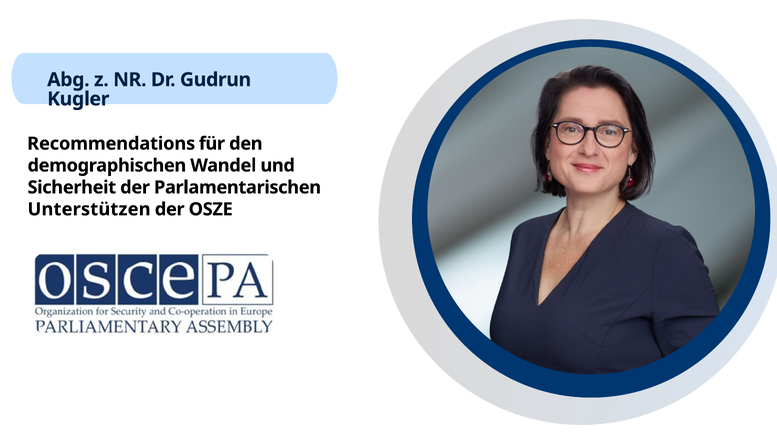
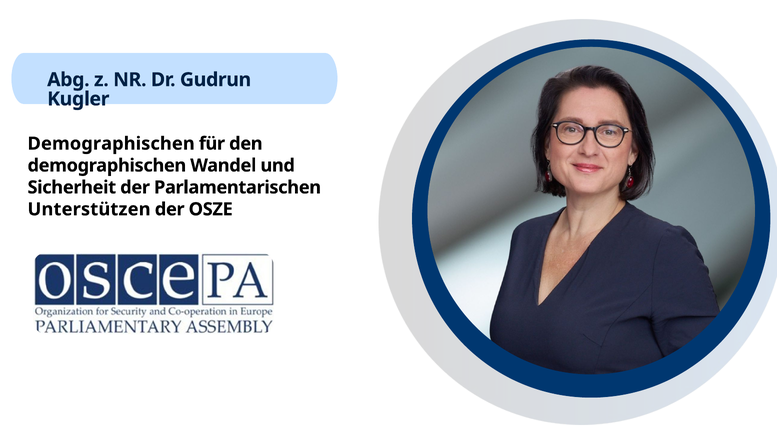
Recommendations: Recommendations -> Demographischen (111, 144)
